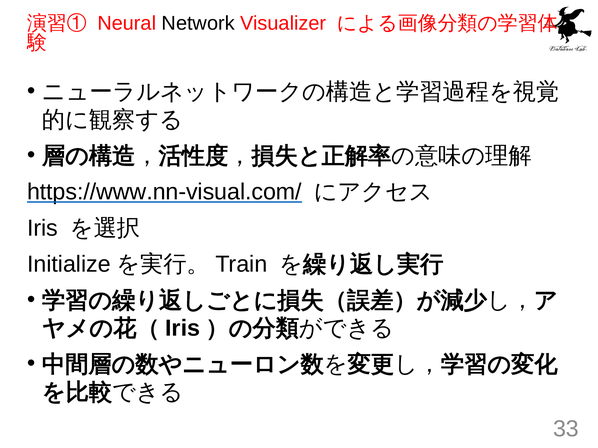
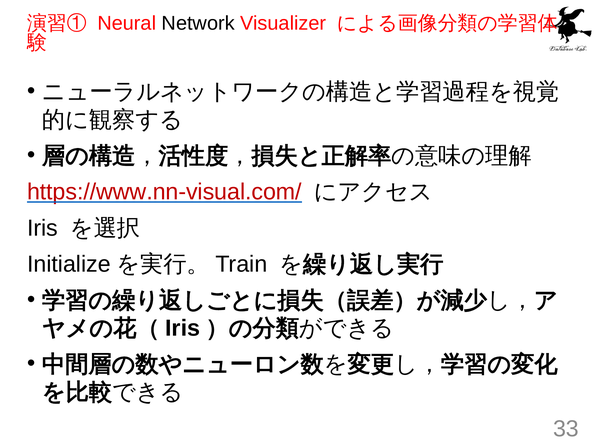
https://www.nn-visual.com/ colour: black -> red (164, 192)
